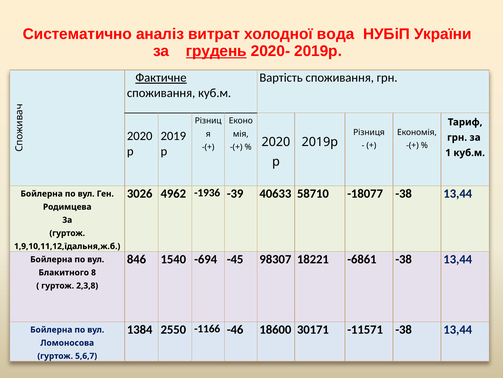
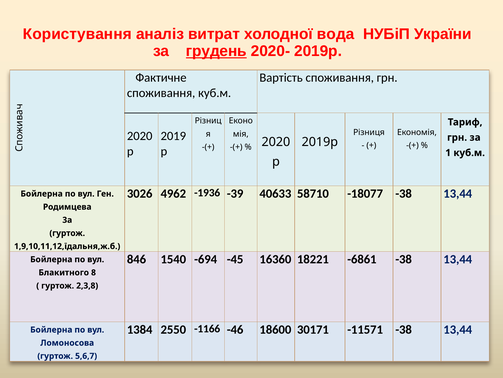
Систематично: Систематично -> Користування (77, 34)
Фактичне underline: present -> none (161, 78)
98307: 98307 -> 16360 (275, 259)
